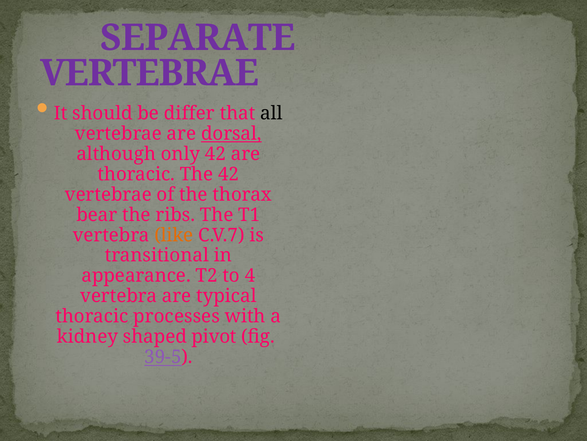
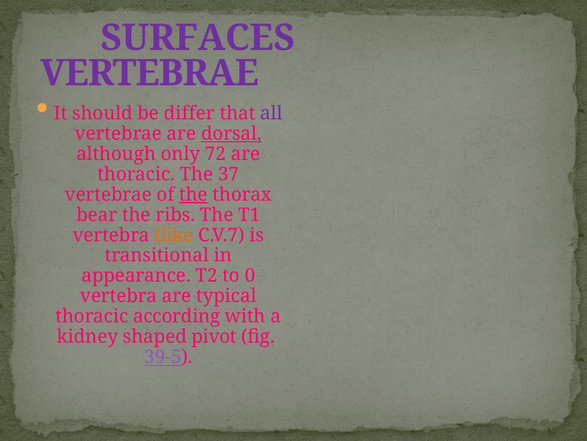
SEPARATE: SEPARATE -> SURFACES (198, 38)
all colour: black -> purple (271, 113)
only 42: 42 -> 72 (215, 154)
The 42: 42 -> 37 (229, 174)
the underline: none -> present (193, 194)
4: 4 -> 0 (250, 275)
processes: processes -> according (177, 316)
